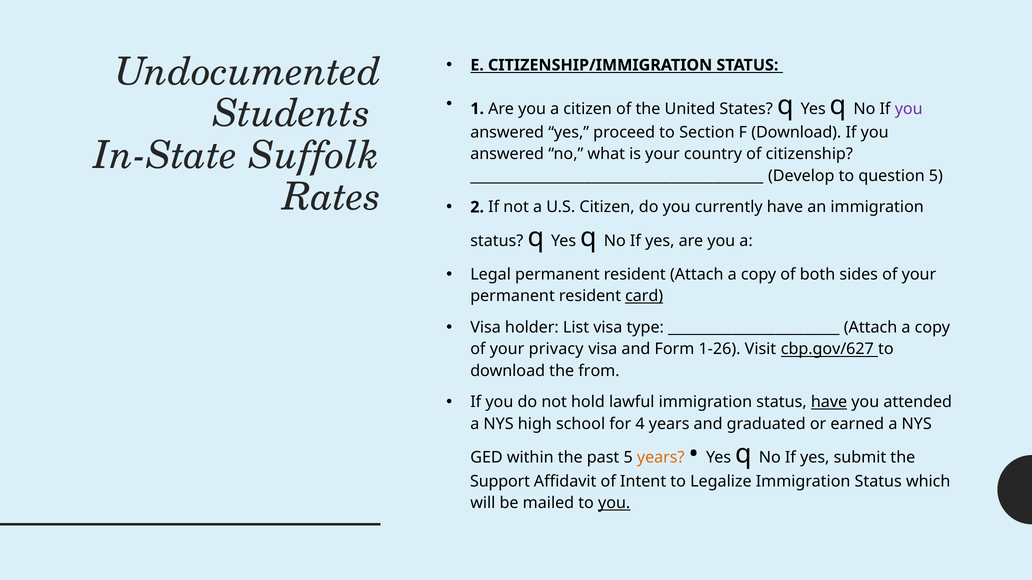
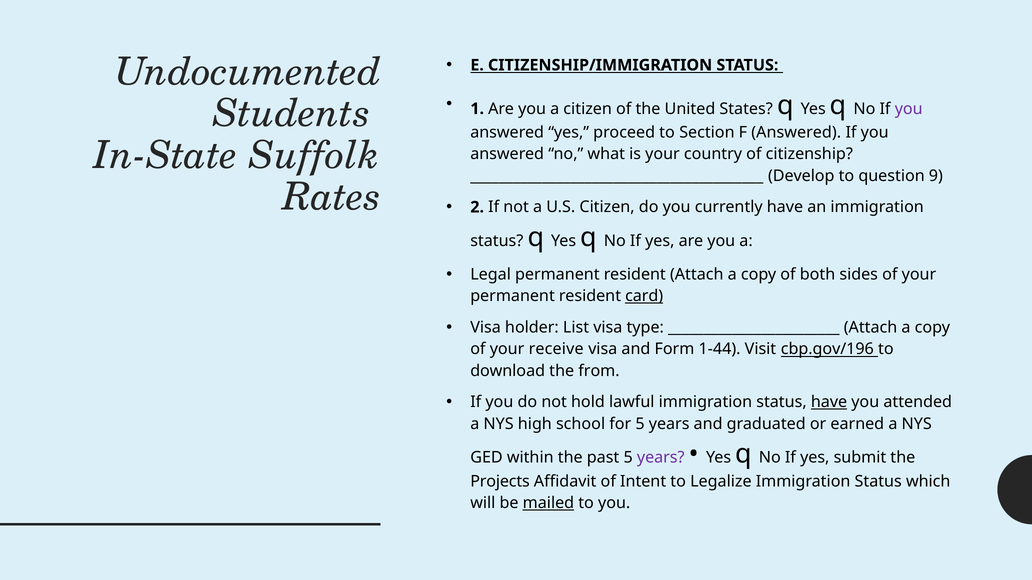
F Download: Download -> Answered (796, 133)
question 5: 5 -> 9 (936, 176)
privacy: privacy -> receive (556, 349)
1-26: 1-26 -> 1-44 (720, 349)
cbp.gov/627: cbp.gov/627 -> cbp.gov/196 (827, 349)
for 4: 4 -> 5 (640, 424)
years colour: orange -> purple (661, 458)
Support: Support -> Projects (500, 482)
mailed underline: none -> present (548, 504)
you underline: present -> none (614, 504)
